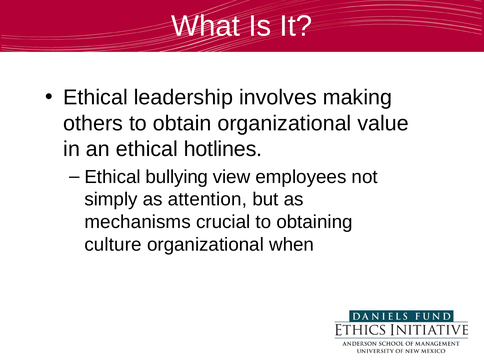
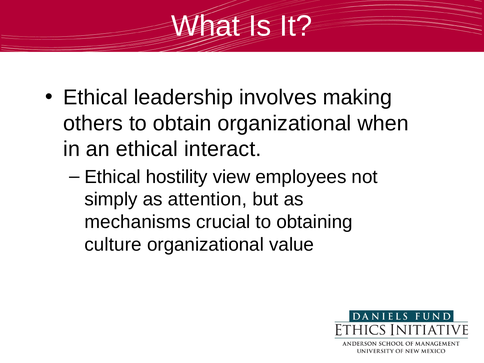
value: value -> when (383, 123)
hotlines: hotlines -> interact (223, 149)
bullying: bullying -> hostility (177, 177)
when: when -> value (292, 245)
